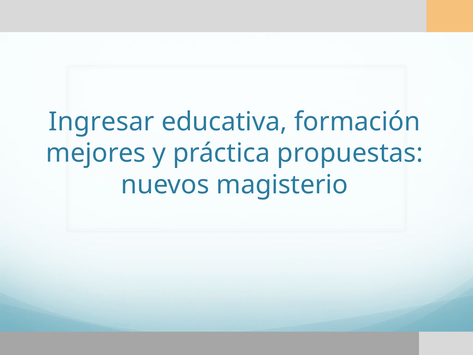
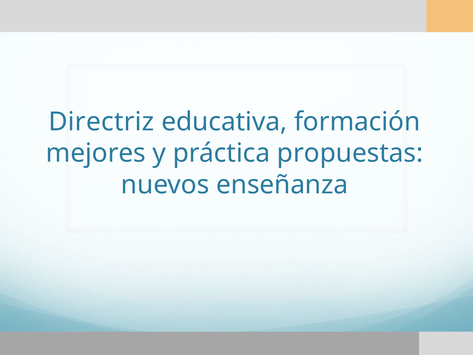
Ingresar: Ingresar -> Directriz (101, 122)
magisterio: magisterio -> enseñanza (282, 185)
